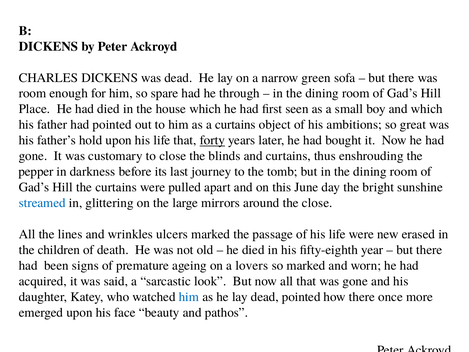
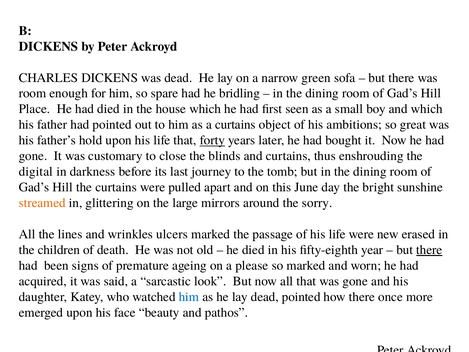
through: through -> bridling (240, 93)
pepper: pepper -> digital (36, 171)
streamed colour: blue -> orange (42, 203)
the close: close -> sorry (317, 203)
there underline: none -> present (429, 250)
lovers: lovers -> please (252, 265)
